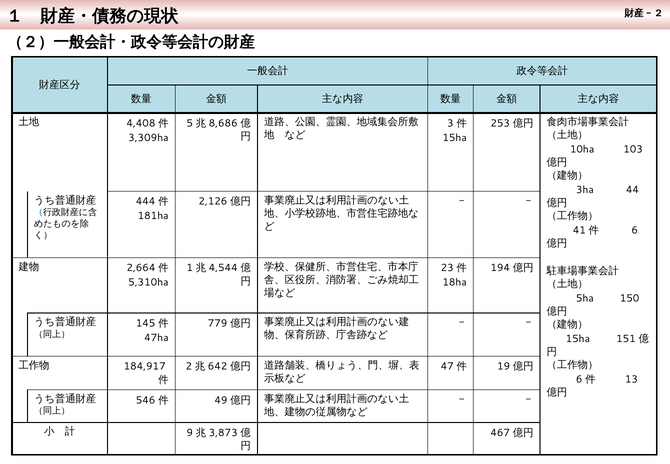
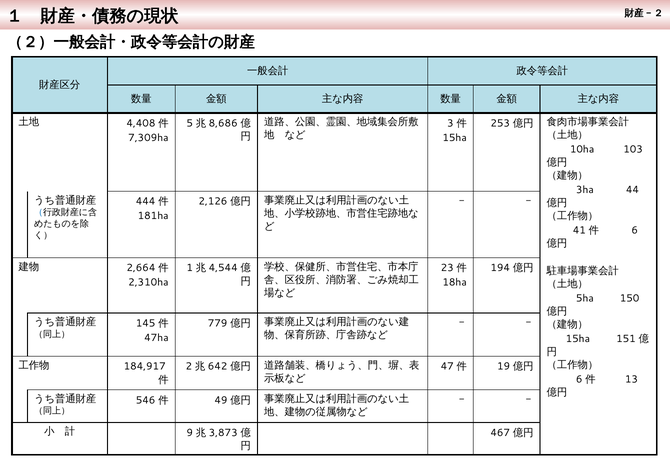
3,309ha: 3,309ha -> 7,309ha (148, 138)
5,310ha: 5,310ha -> 2,310ha (148, 282)
